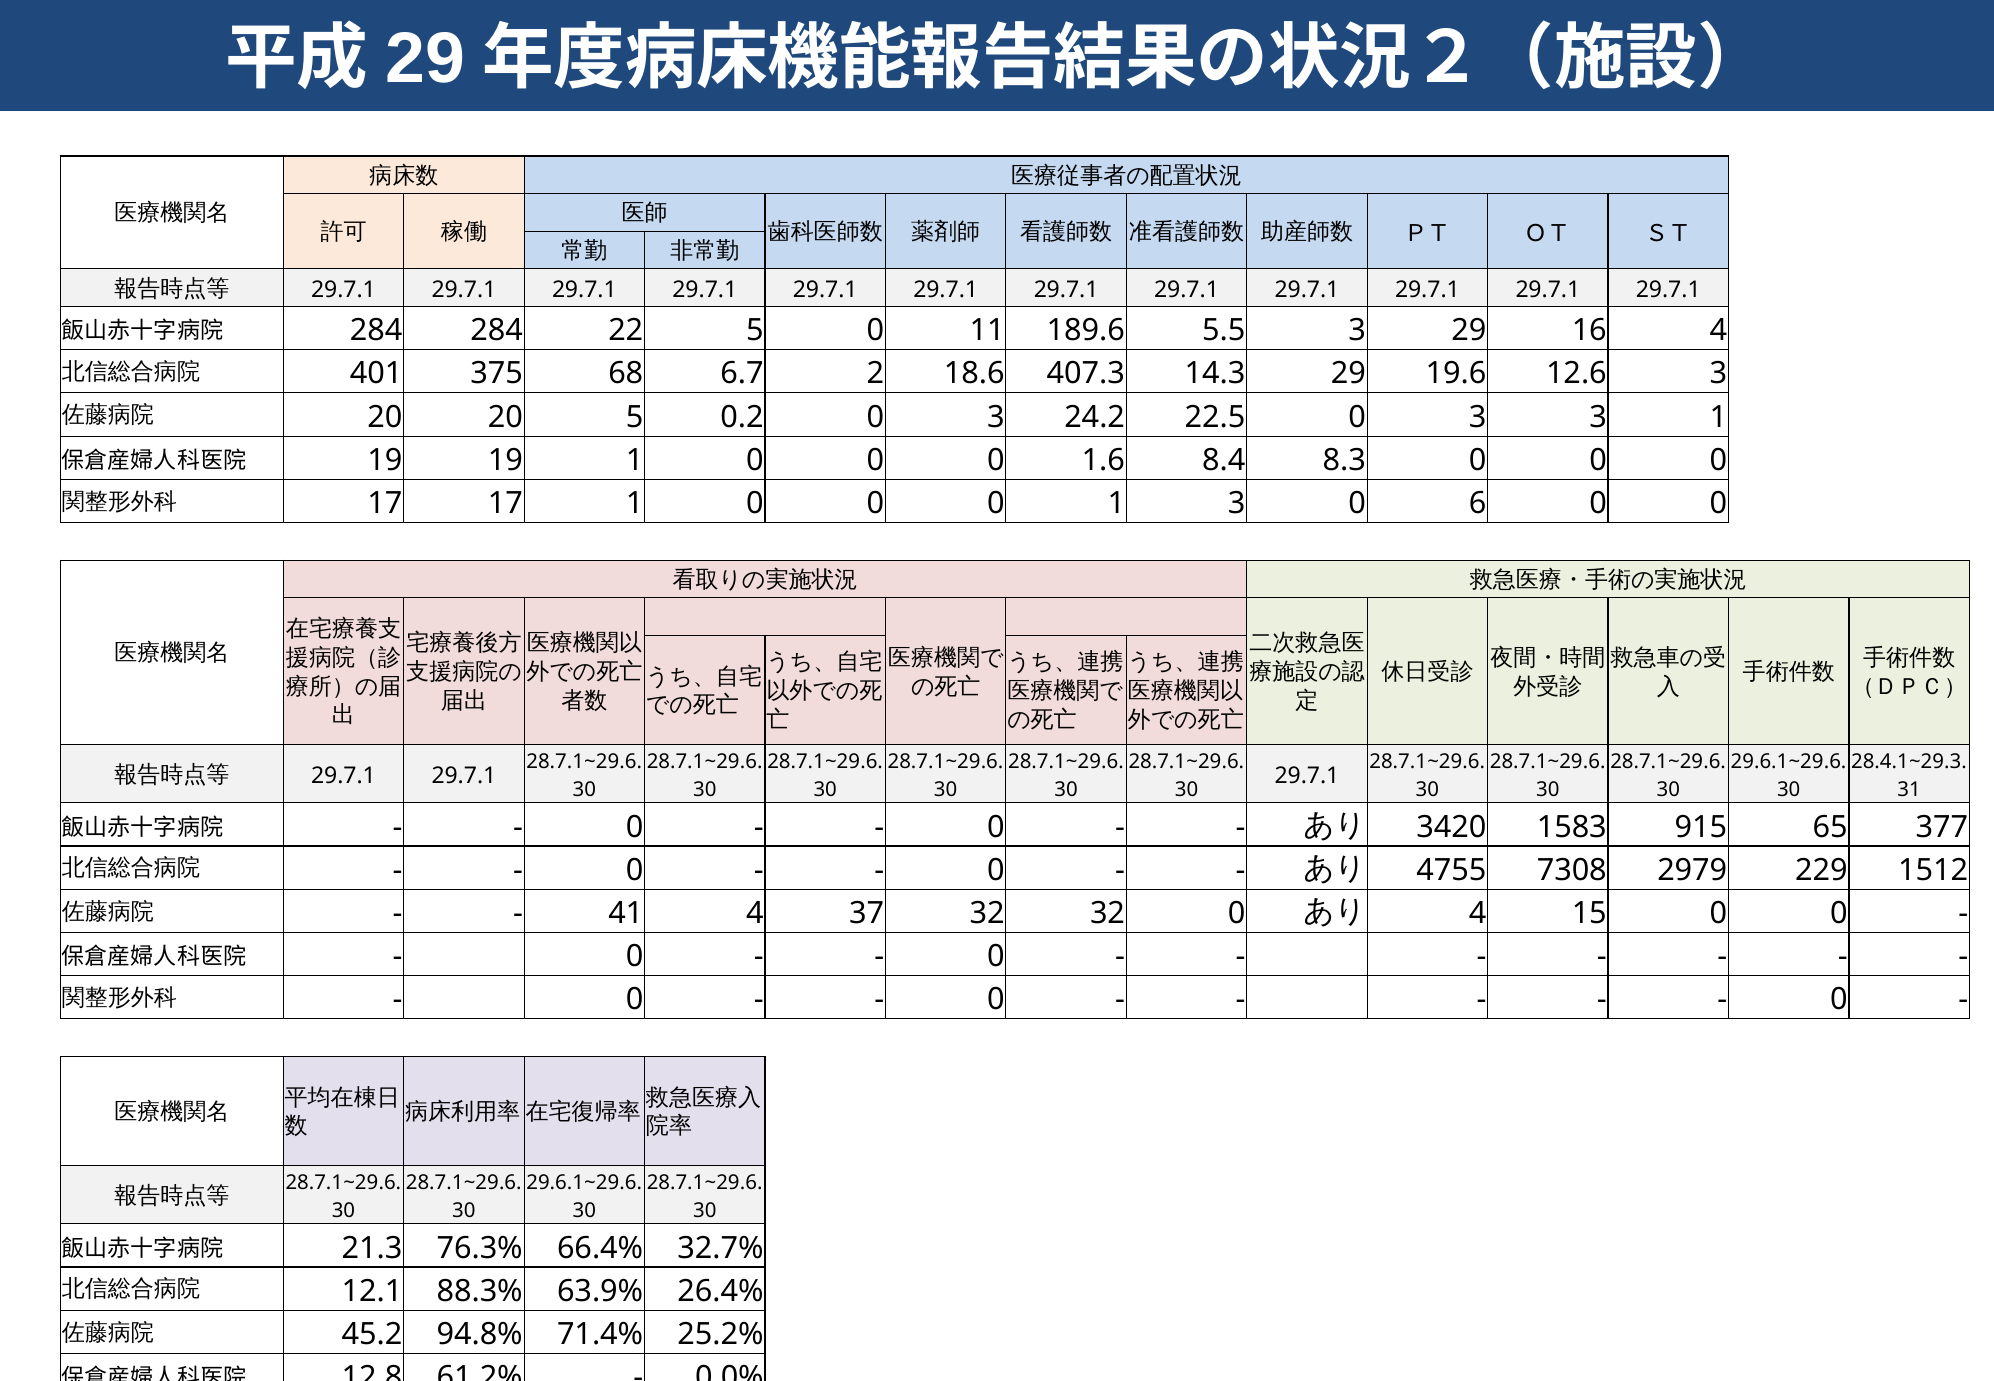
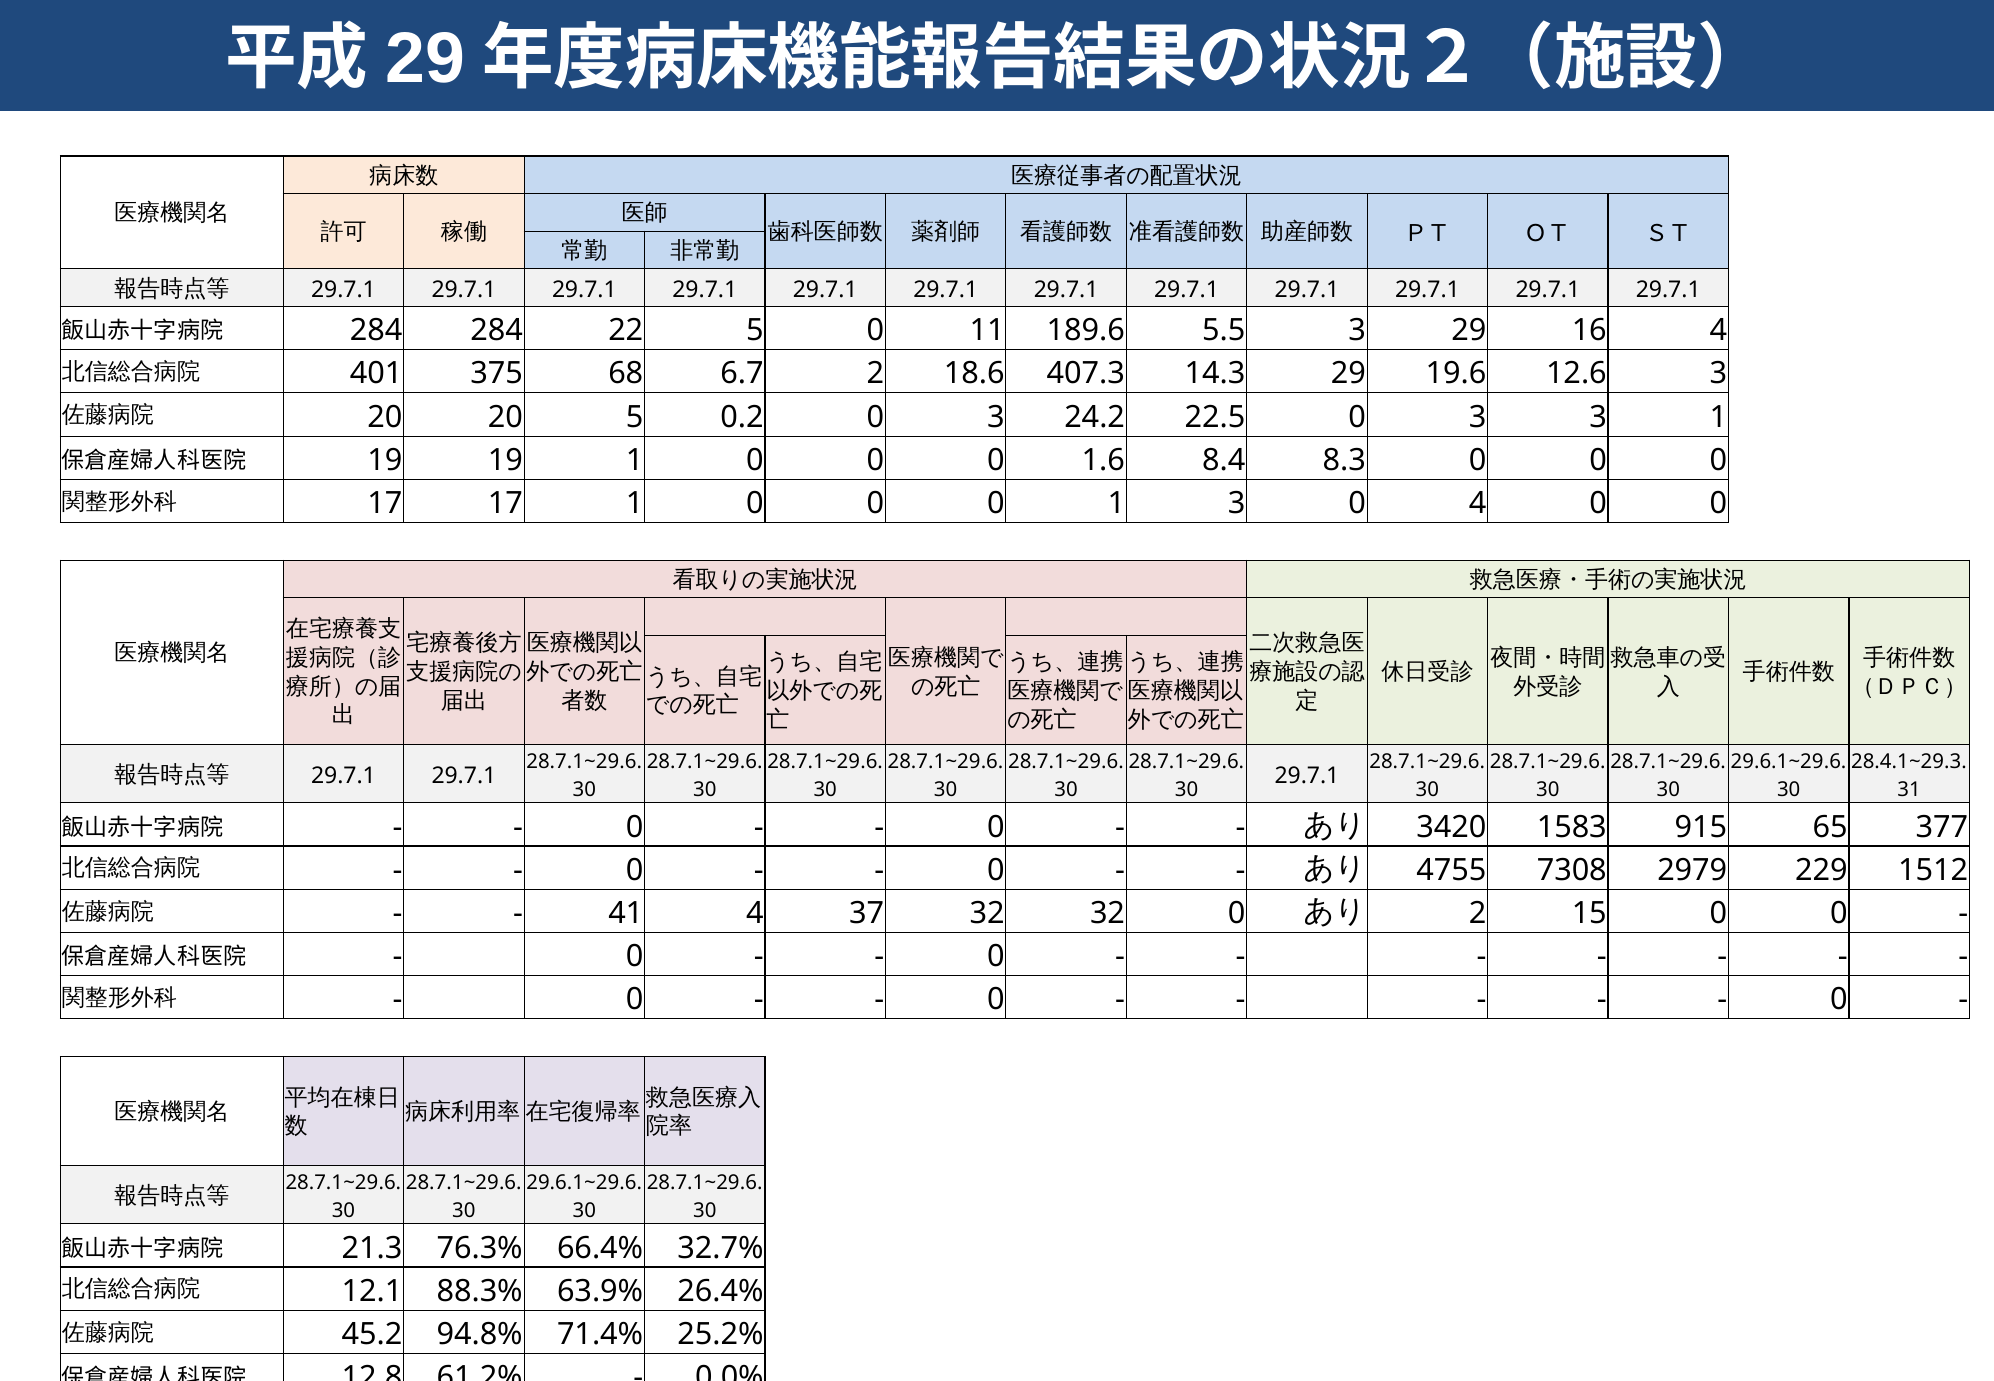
0 6: 6 -> 4 (1478, 503)
4: 4 -> 2 (1478, 913)
